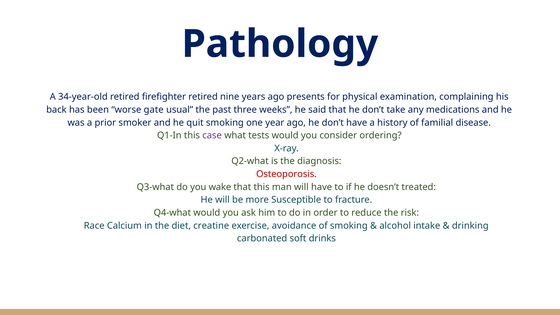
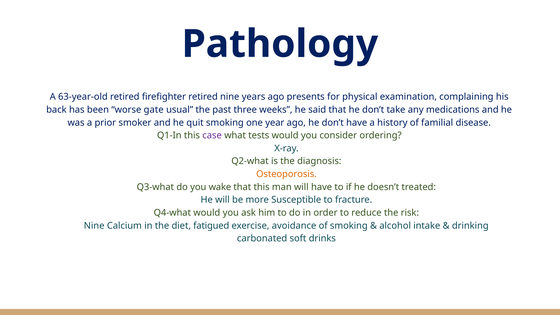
34-year-old: 34-year-old -> 63-year-old (83, 97)
Osteoporosis colour: red -> orange (286, 174)
Race: Race -> Nine (94, 226)
creatine: creatine -> fatigued (211, 226)
